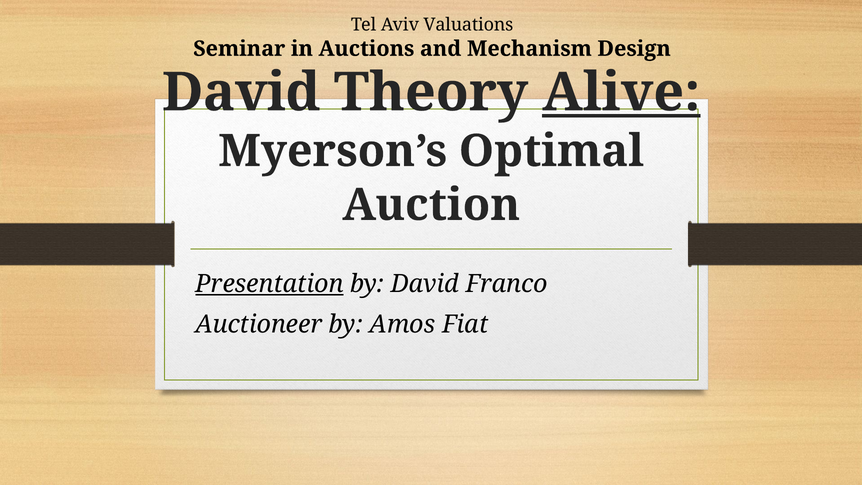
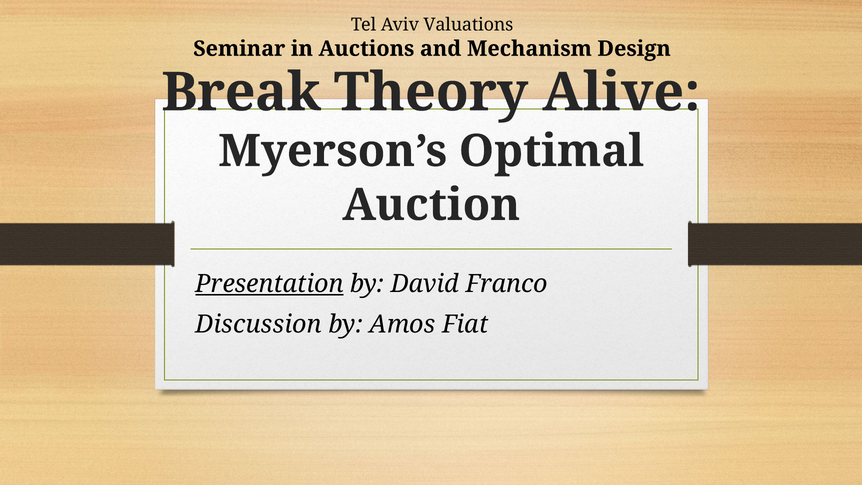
David: David -> Break (241, 93)
Alive underline: present -> none (621, 93)
Auctioneer: Auctioneer -> Discussion (259, 324)
